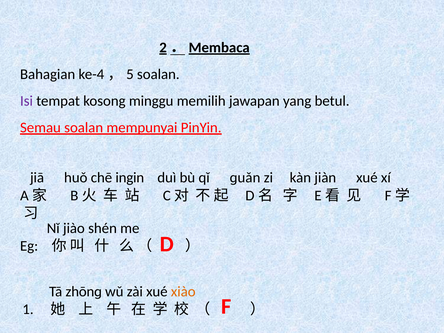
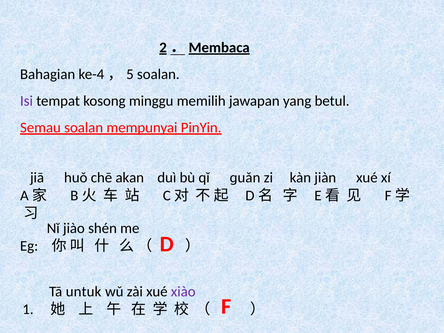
ingin: ingin -> akan (130, 178)
zhōnɡ: zhōnɡ -> untuk (84, 292)
xiào colour: orange -> purple (183, 292)
